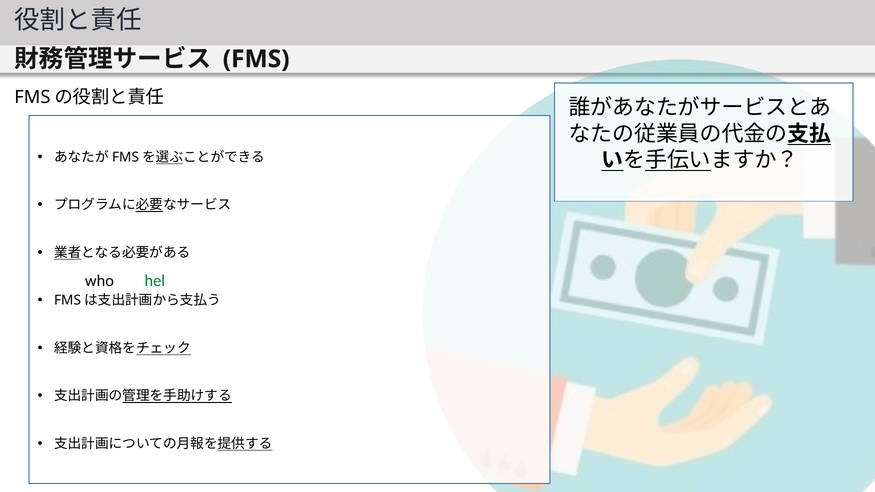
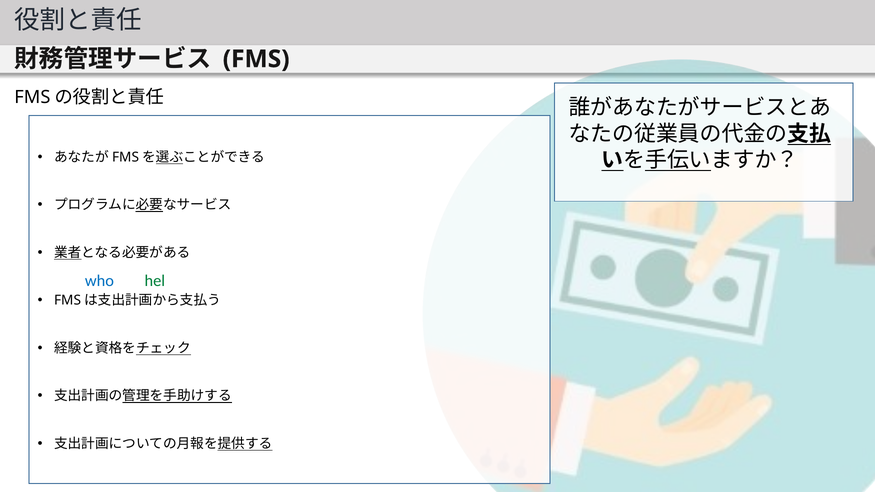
who colour: black -> blue (99, 281)
